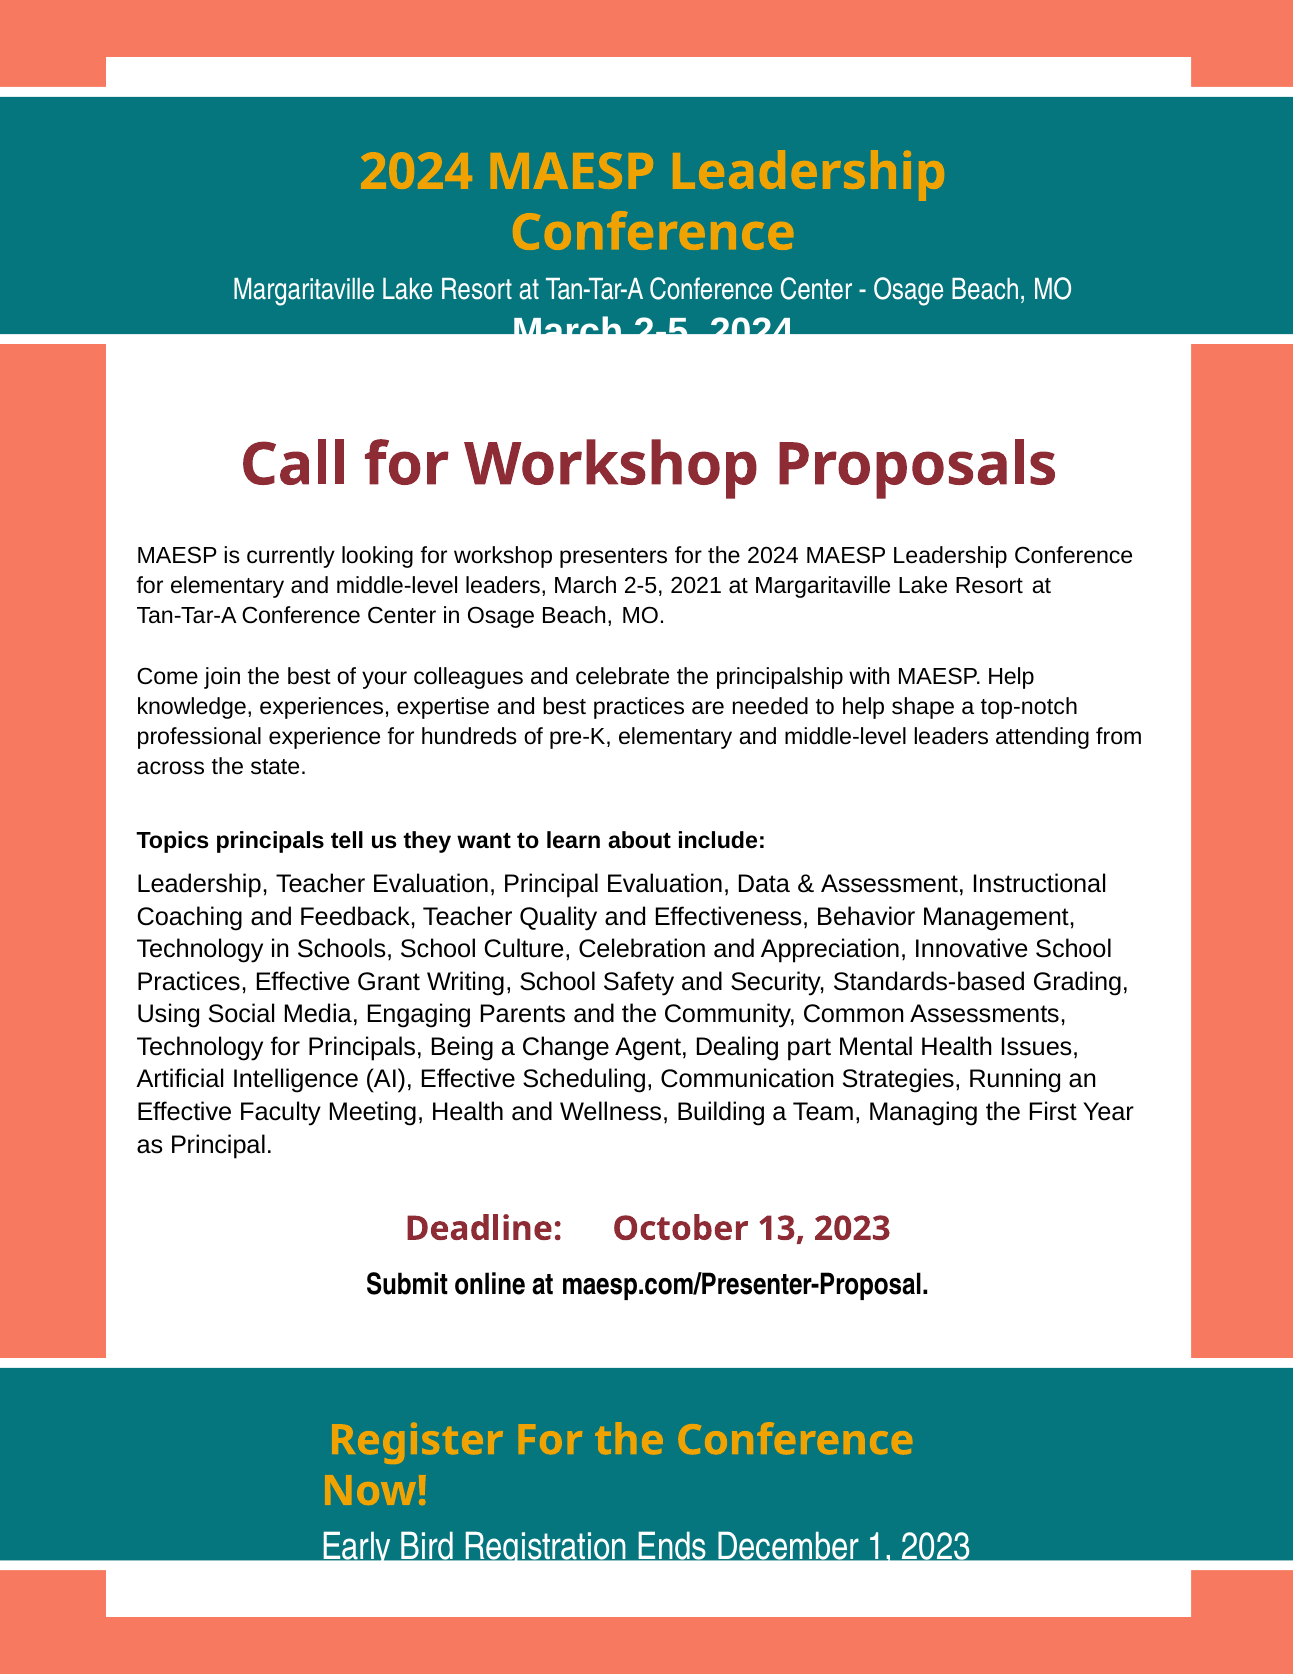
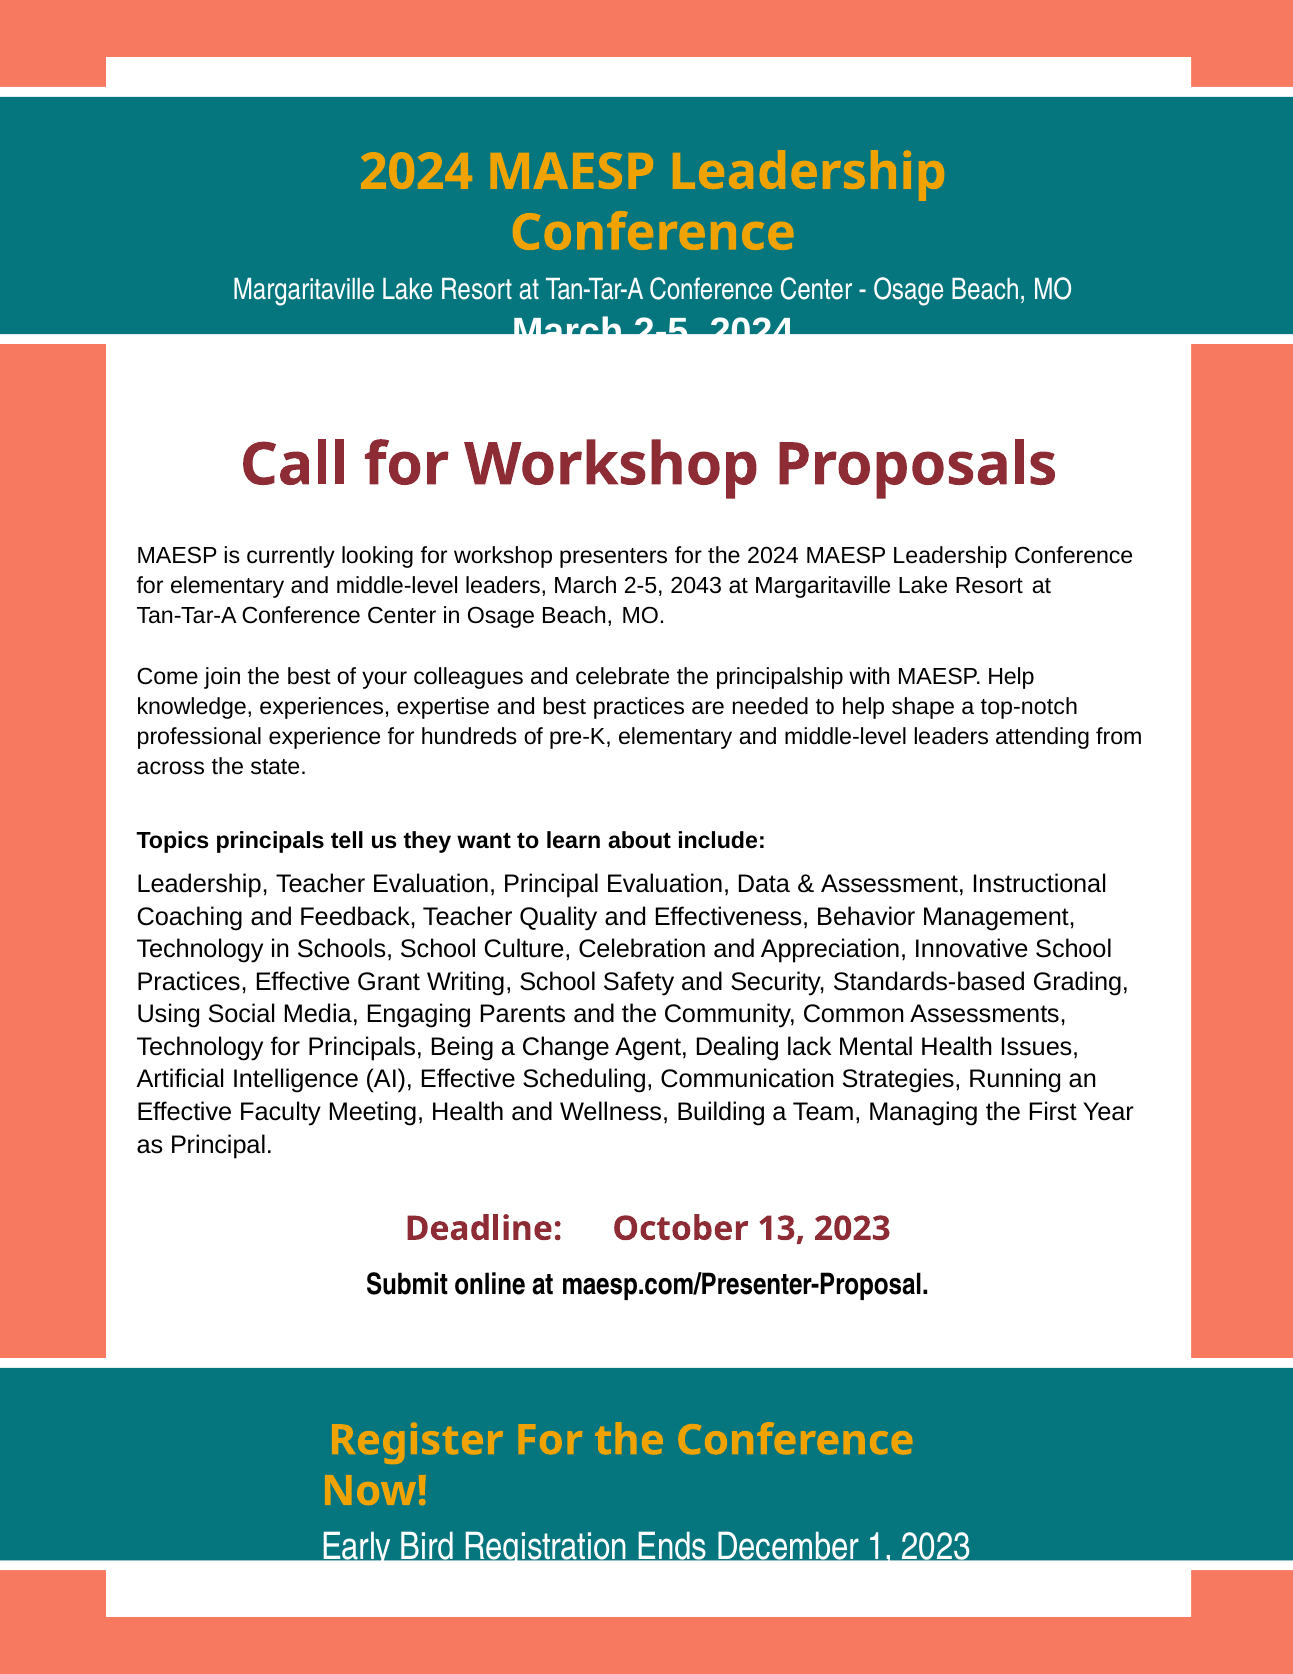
2021: 2021 -> 2043 (696, 586)
part: part -> lack (809, 1047)
